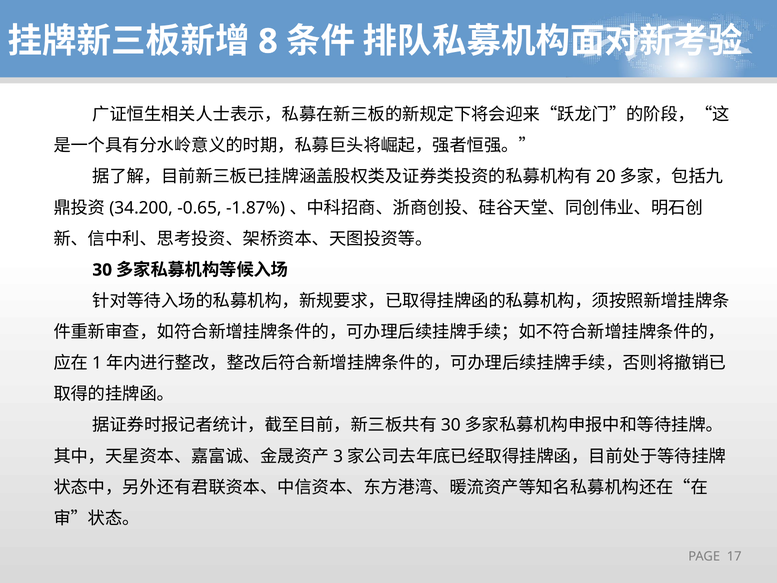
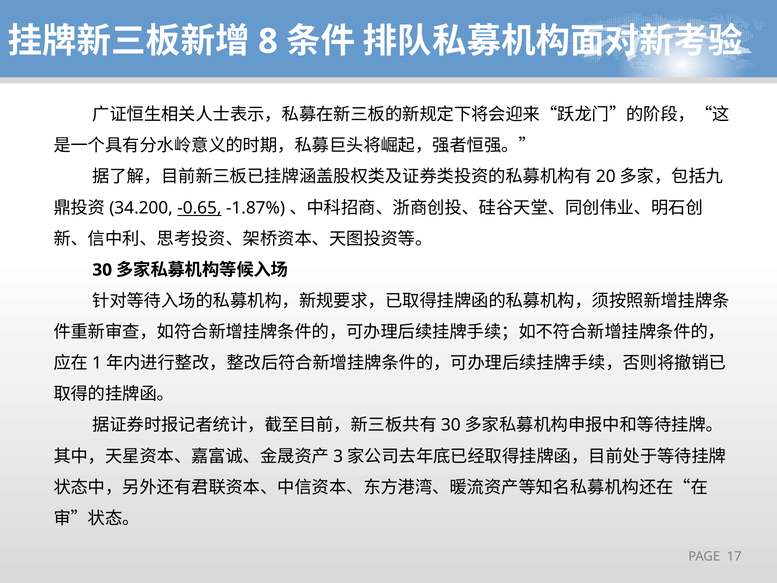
-0.65 underline: none -> present (199, 208)
